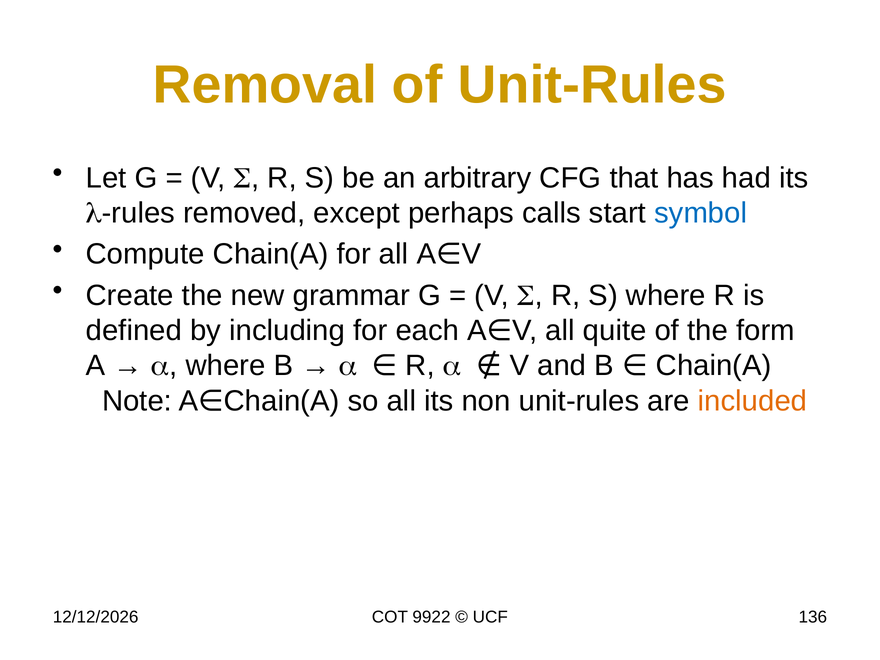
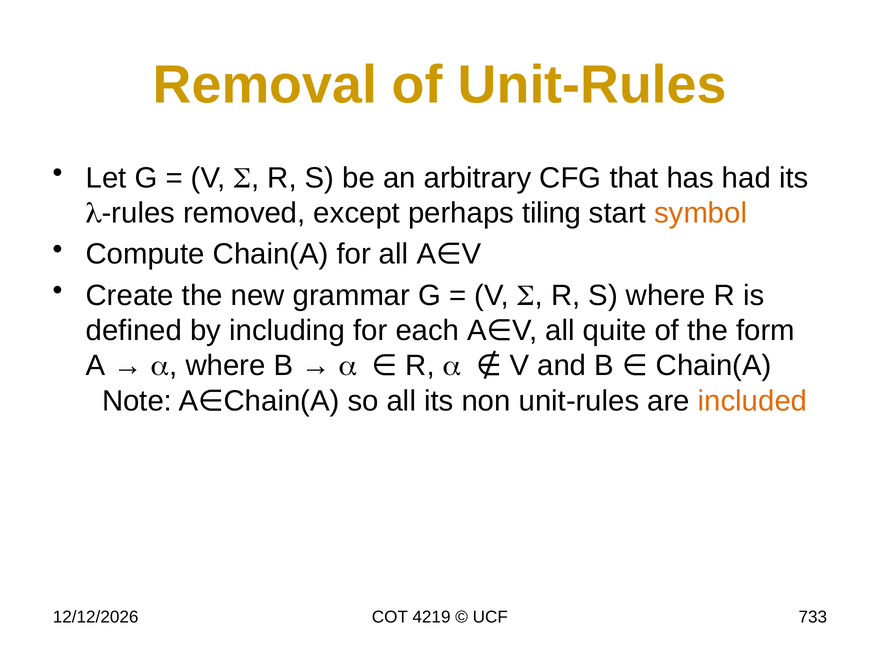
calls: calls -> tiling (552, 213)
symbol colour: blue -> orange (701, 213)
9922: 9922 -> 4219 (431, 617)
136: 136 -> 733 (813, 617)
